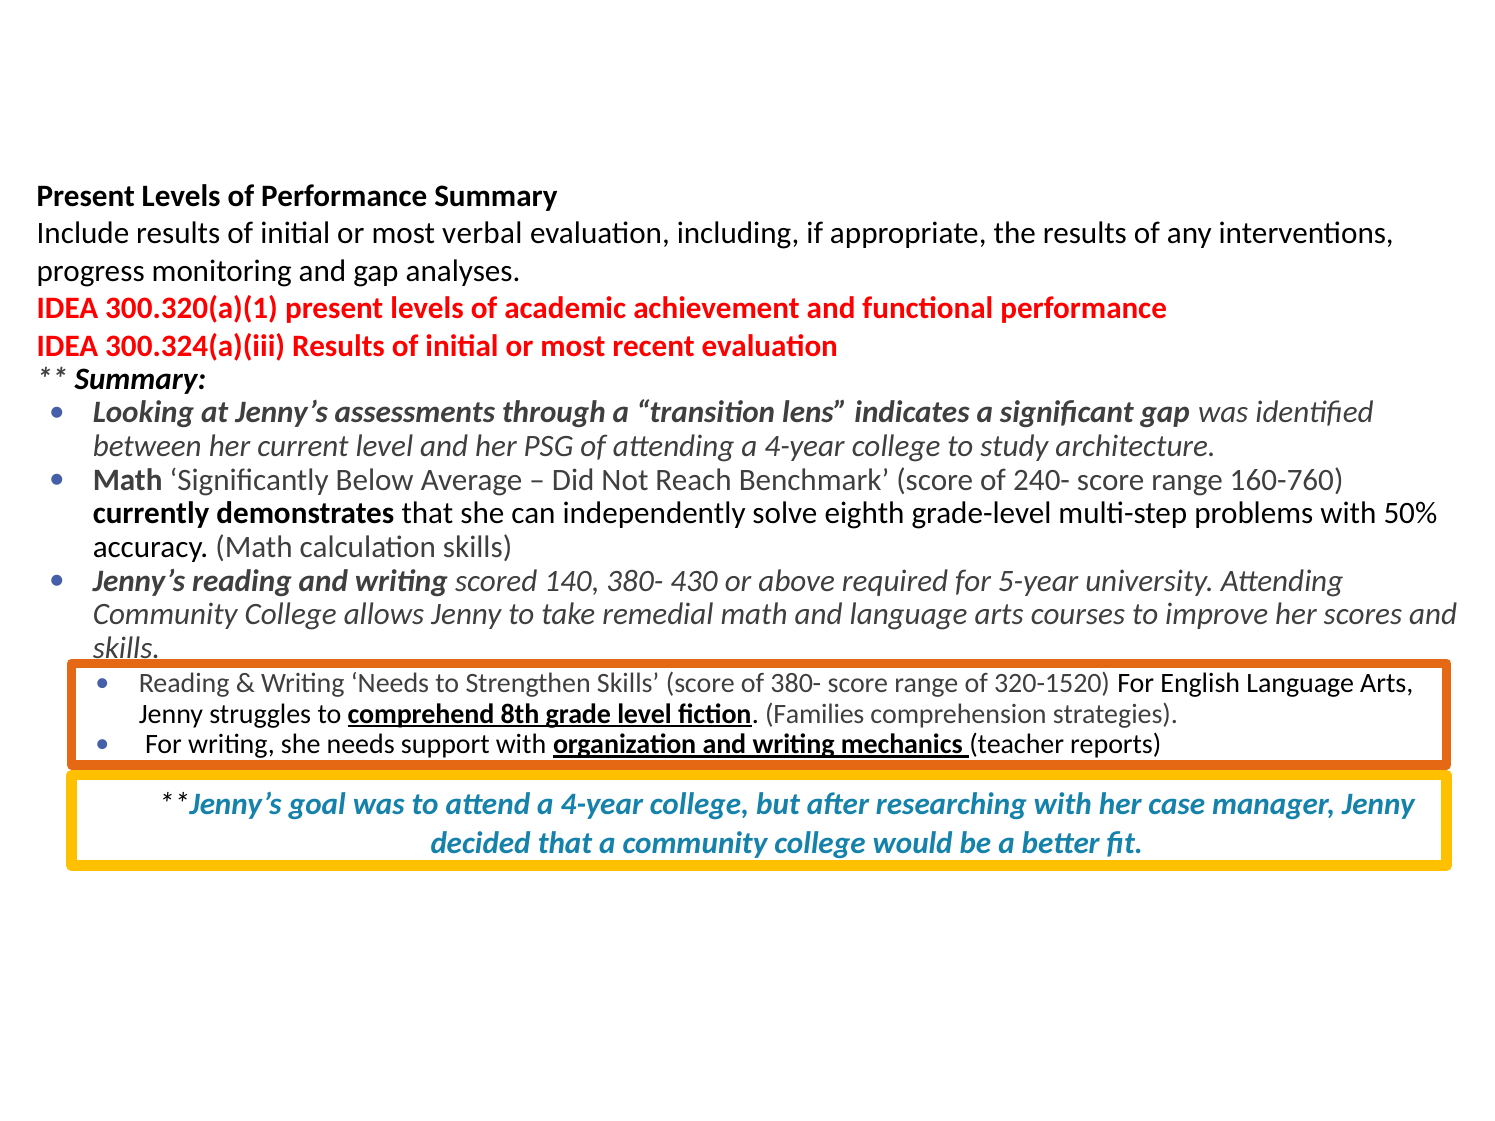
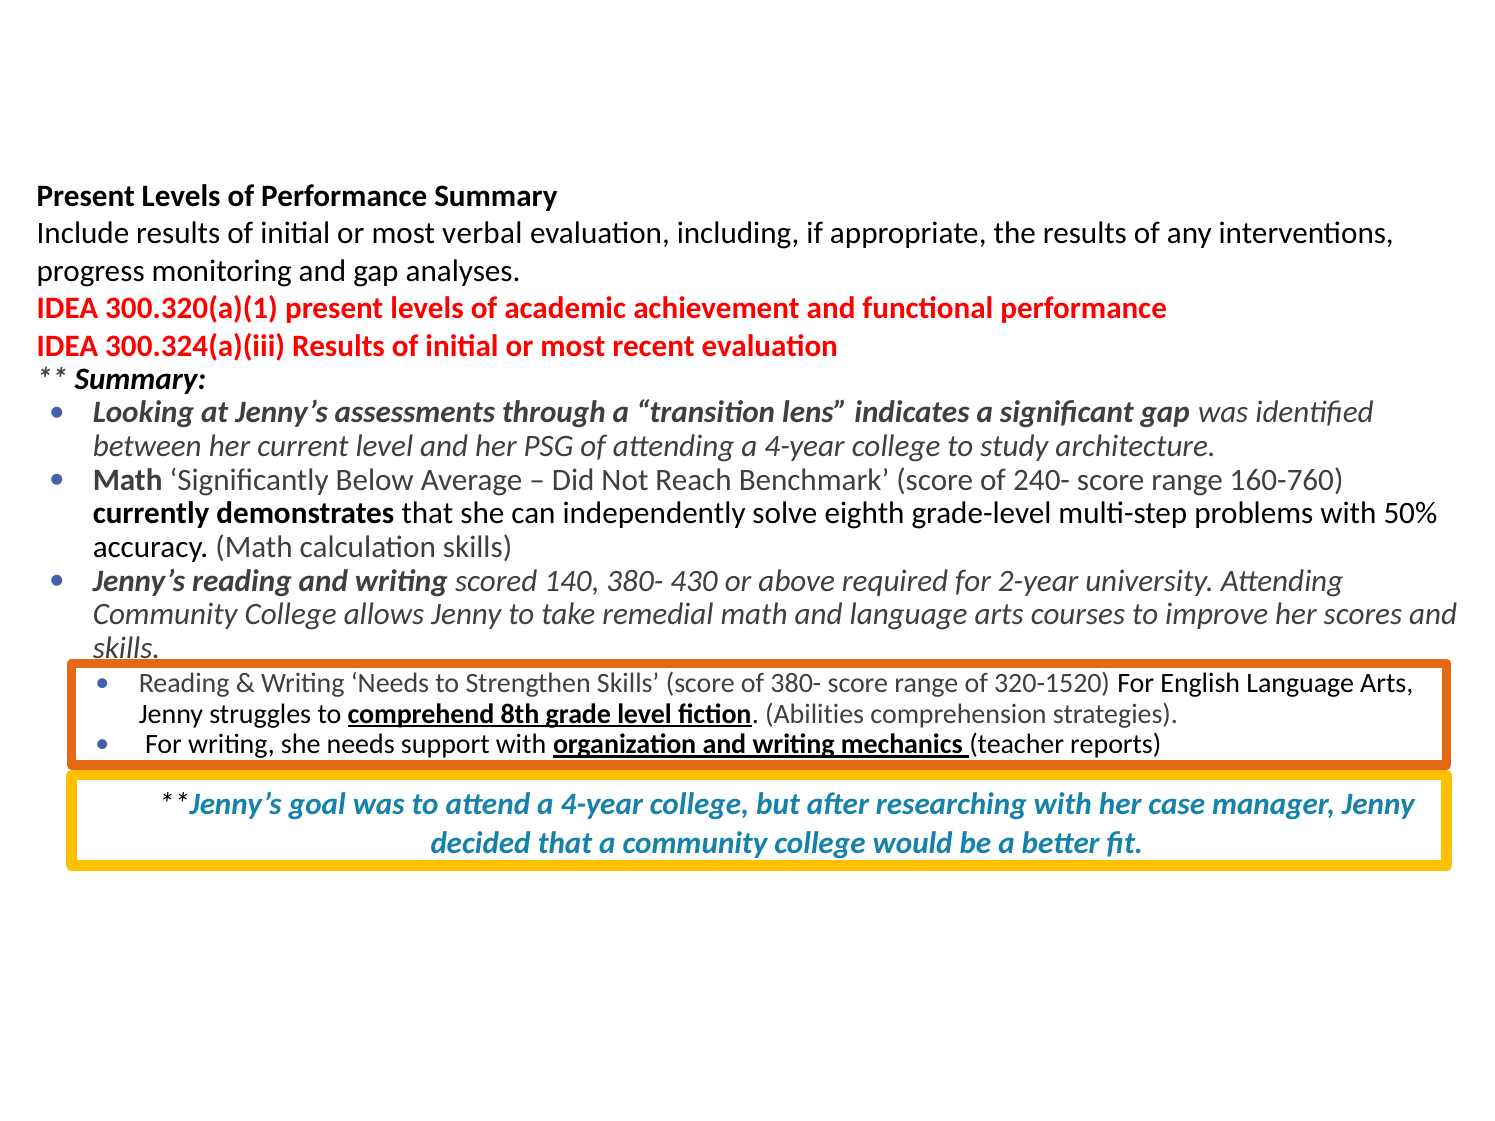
5-year: 5-year -> 2-year (1038, 581)
Families: Families -> Abilities (815, 714)
